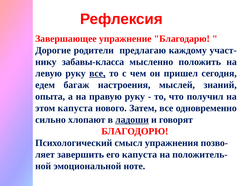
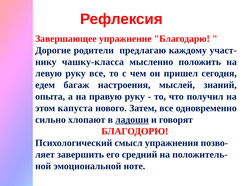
забавы-класса: забавы-класса -> чашку-класса (93, 62)
все underline: present -> none (97, 73)
его капуста: капуста -> средний (140, 154)
